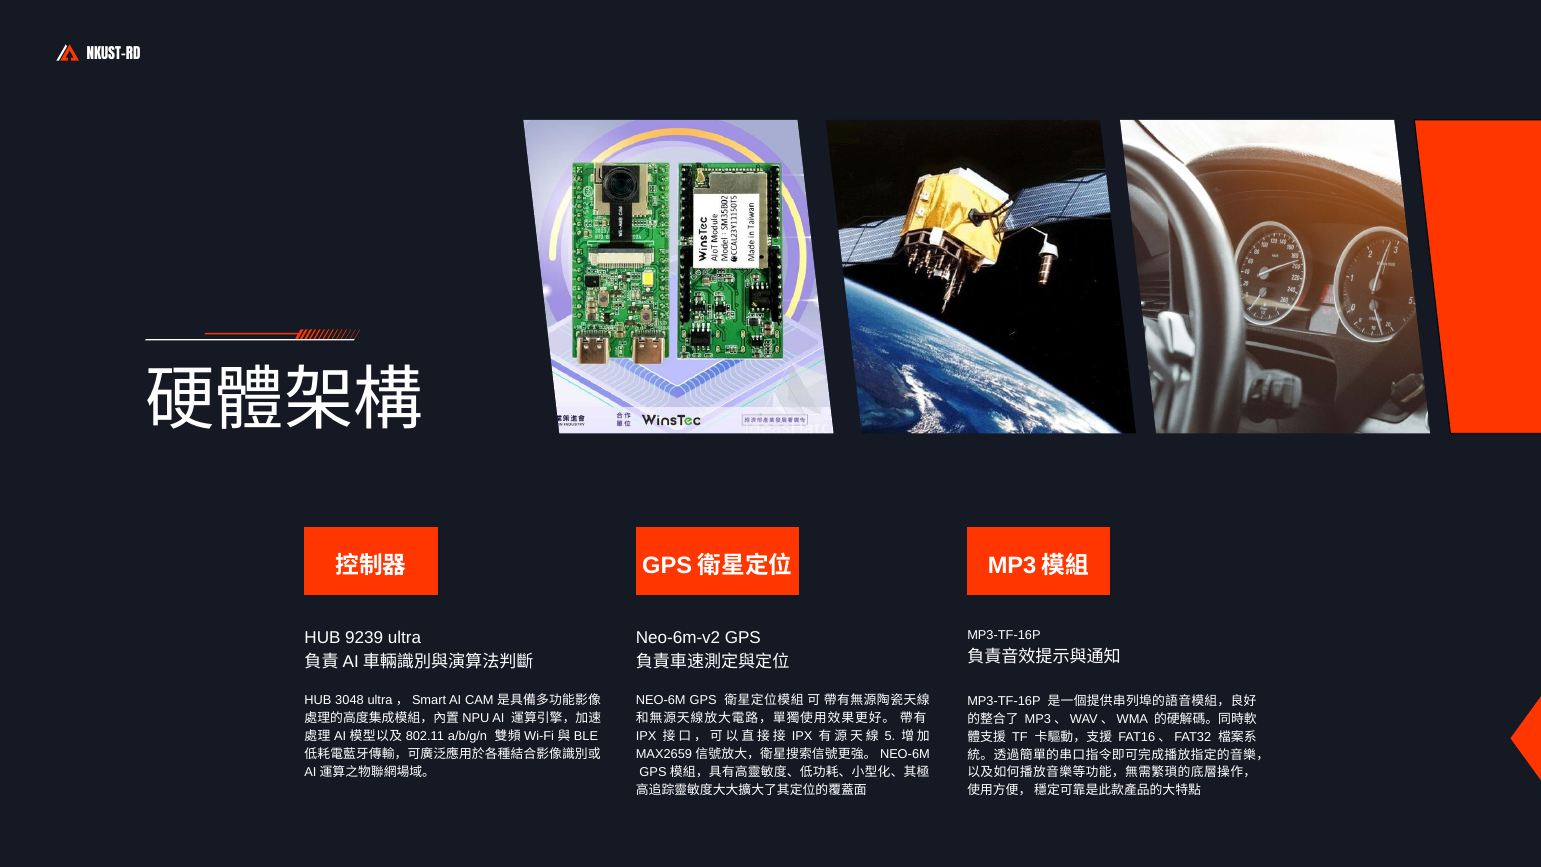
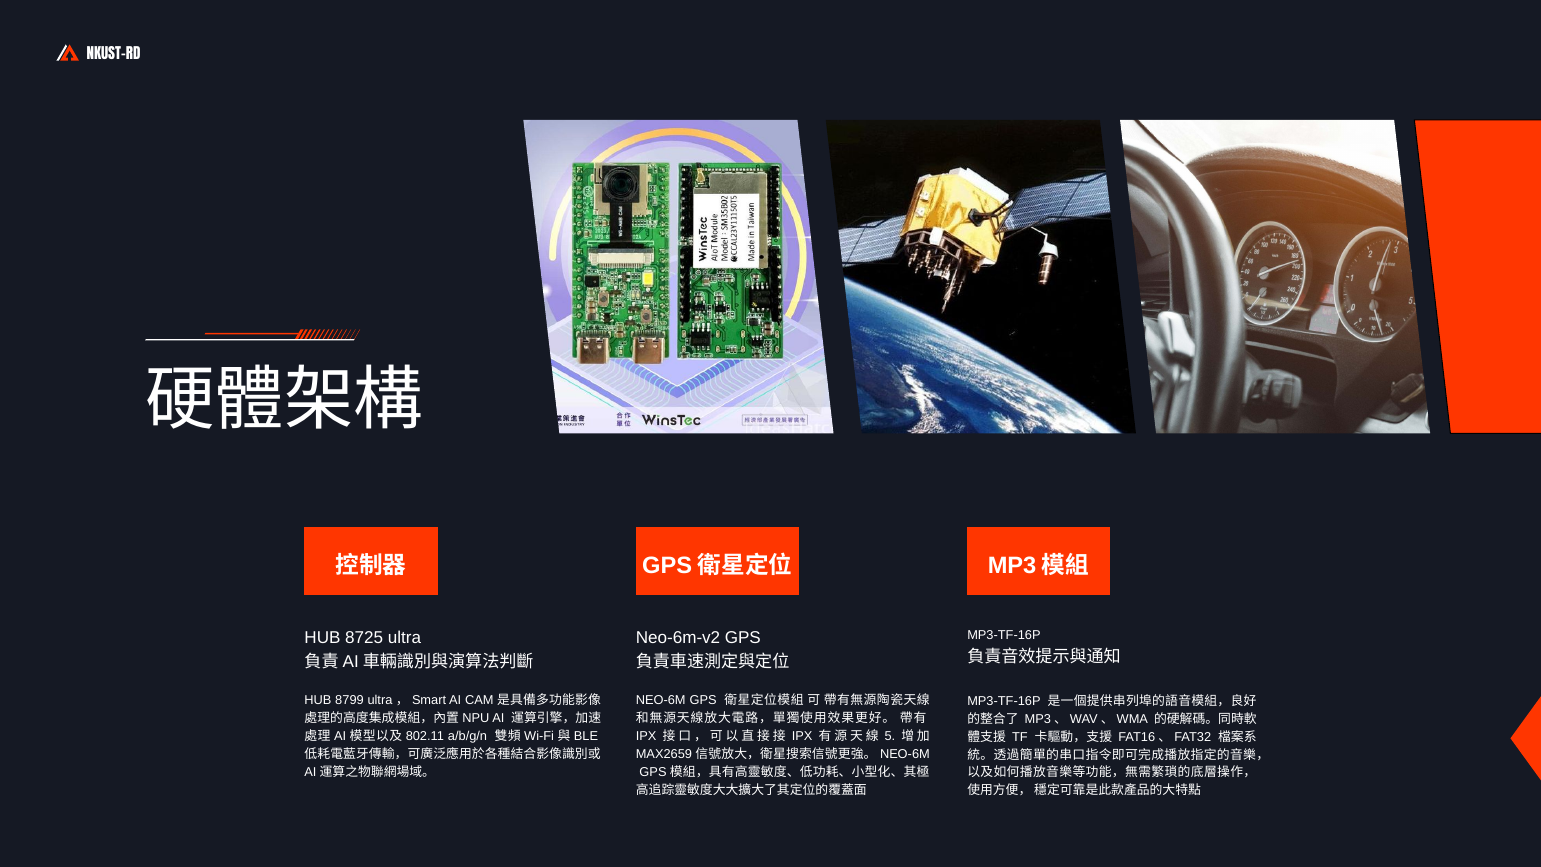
9239: 9239 -> 8725 (364, 638)
3048: 3048 -> 8799 (350, 700)
